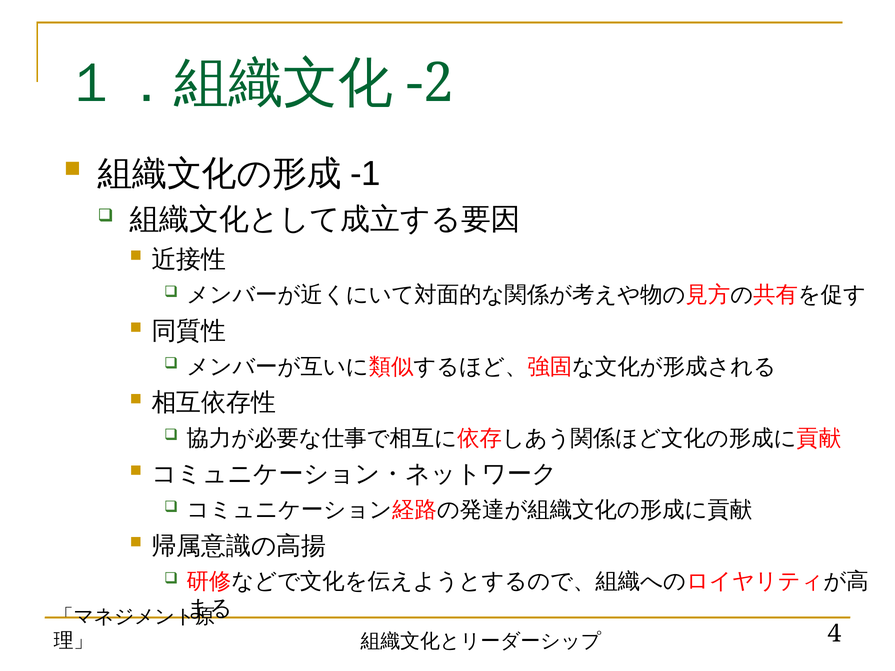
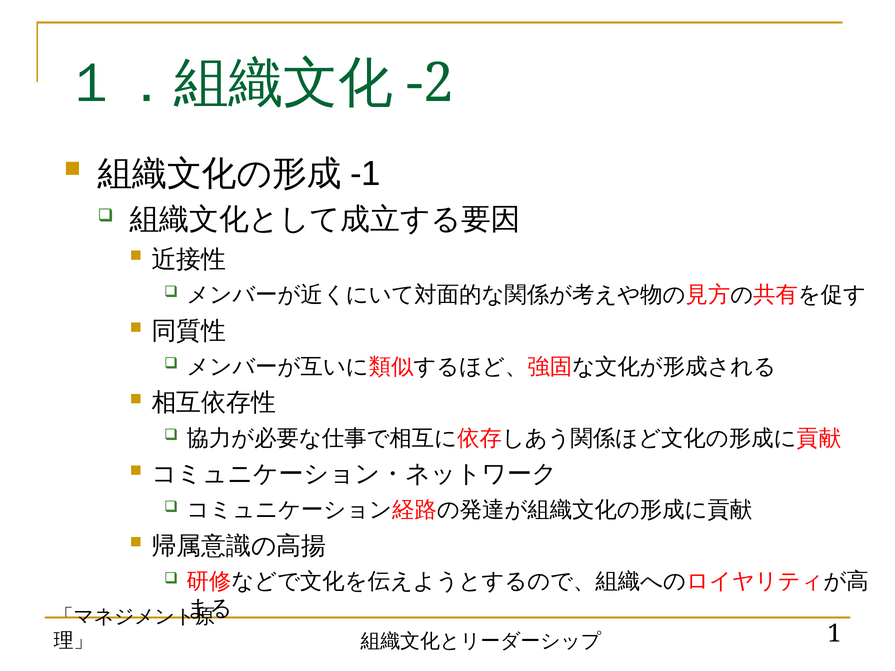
4: 4 -> 1 (834, 634)
